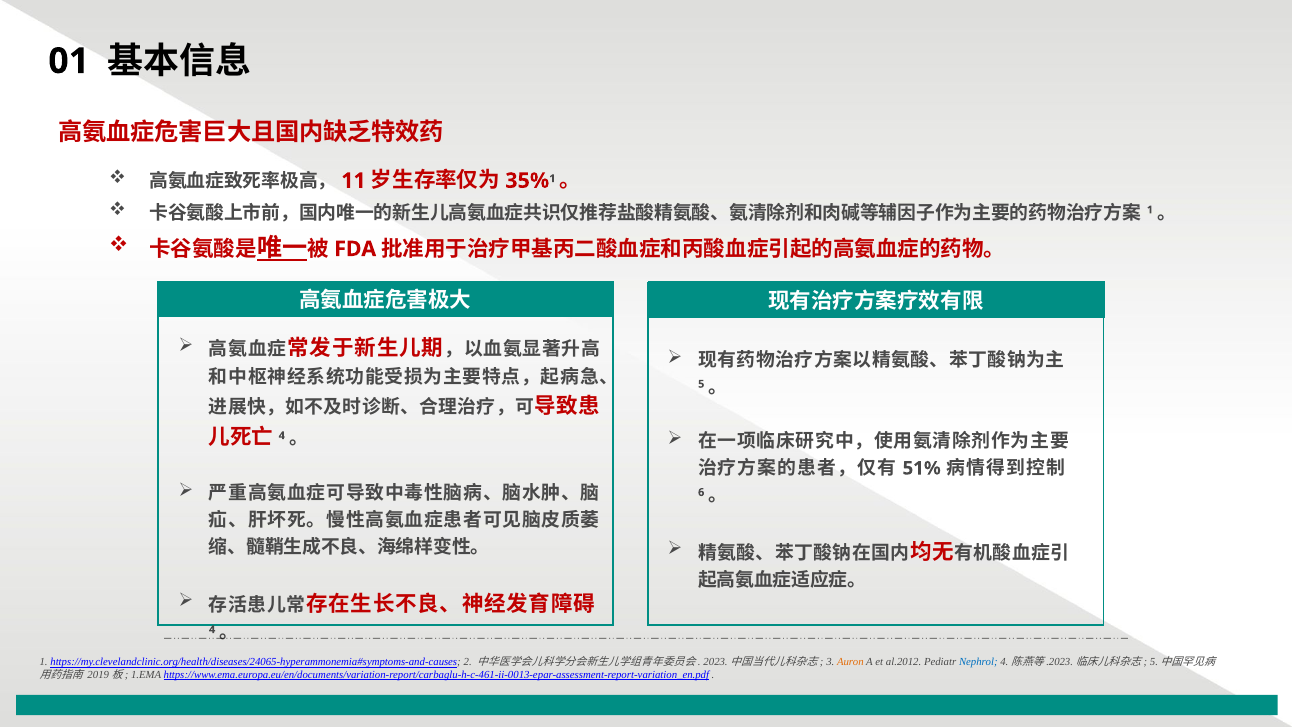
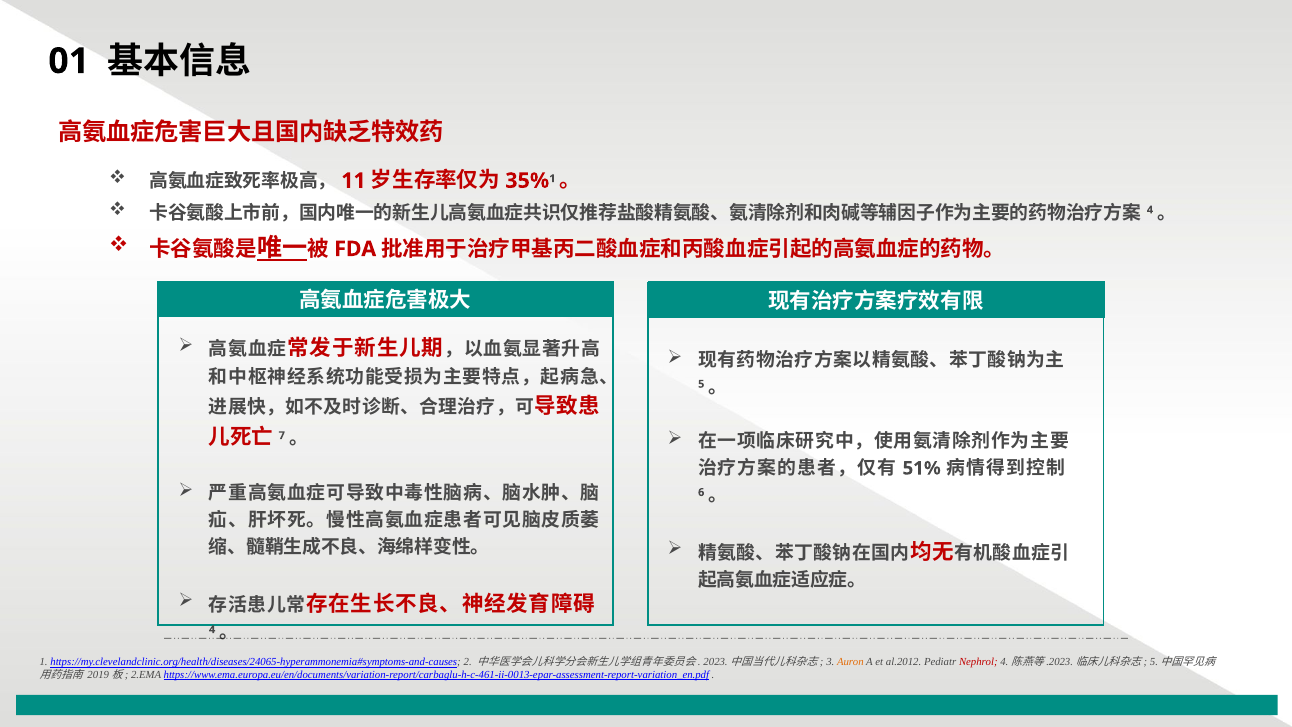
1: 1 -> 4 (1150, 210)
4: 4 -> 7 (282, 435)
Nephrol colour: blue -> red (978, 662)
1.EMA: 1.EMA -> 2.EMA (146, 675)
